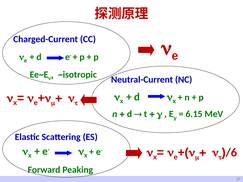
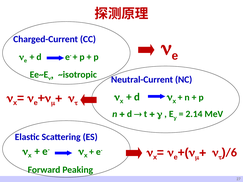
6.15: 6.15 -> 2.14 (194, 114)
